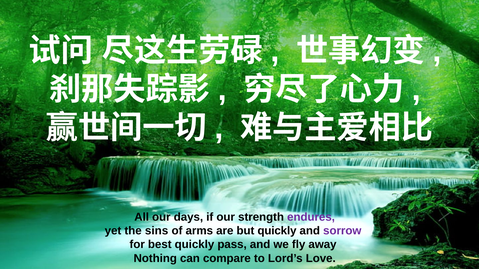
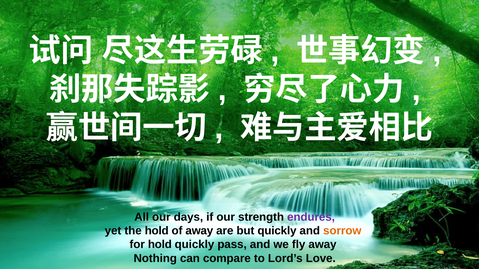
the sins: sins -> hold (157, 231)
of arms: arms -> away (199, 231)
sorrow colour: purple -> orange (342, 231)
for best: best -> hold (160, 245)
